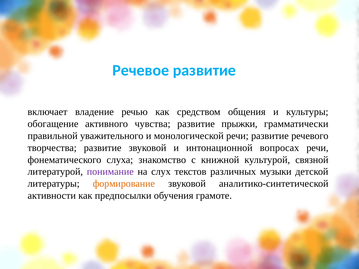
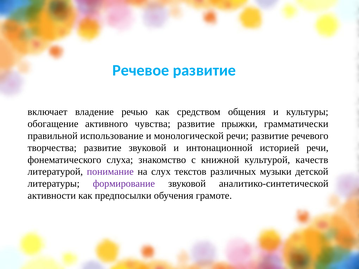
уважительного: уважительного -> использование (112, 136)
вопросах: вопросах -> историей (279, 148)
связной: связной -> качеств (312, 160)
формирование colour: orange -> purple (124, 184)
